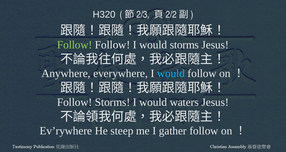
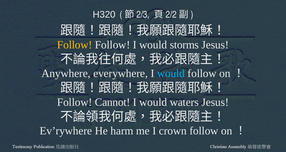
Follow colour: light green -> yellow (75, 45)
Follow Storms: Storms -> Cannot (113, 102)
steep: steep -> harm (122, 131)
gather: gather -> crown (173, 131)
